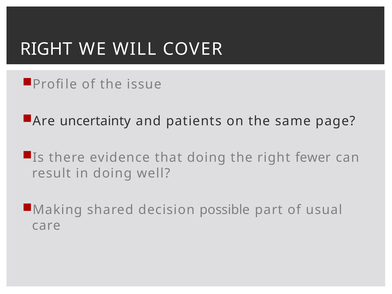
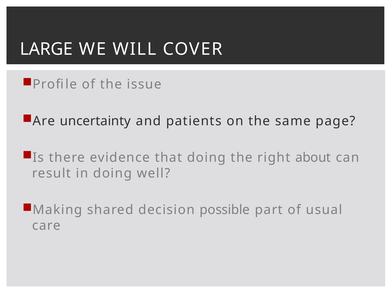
RIGHT: RIGHT -> LARGE (46, 49)
fewer: fewer -> about (313, 158)
